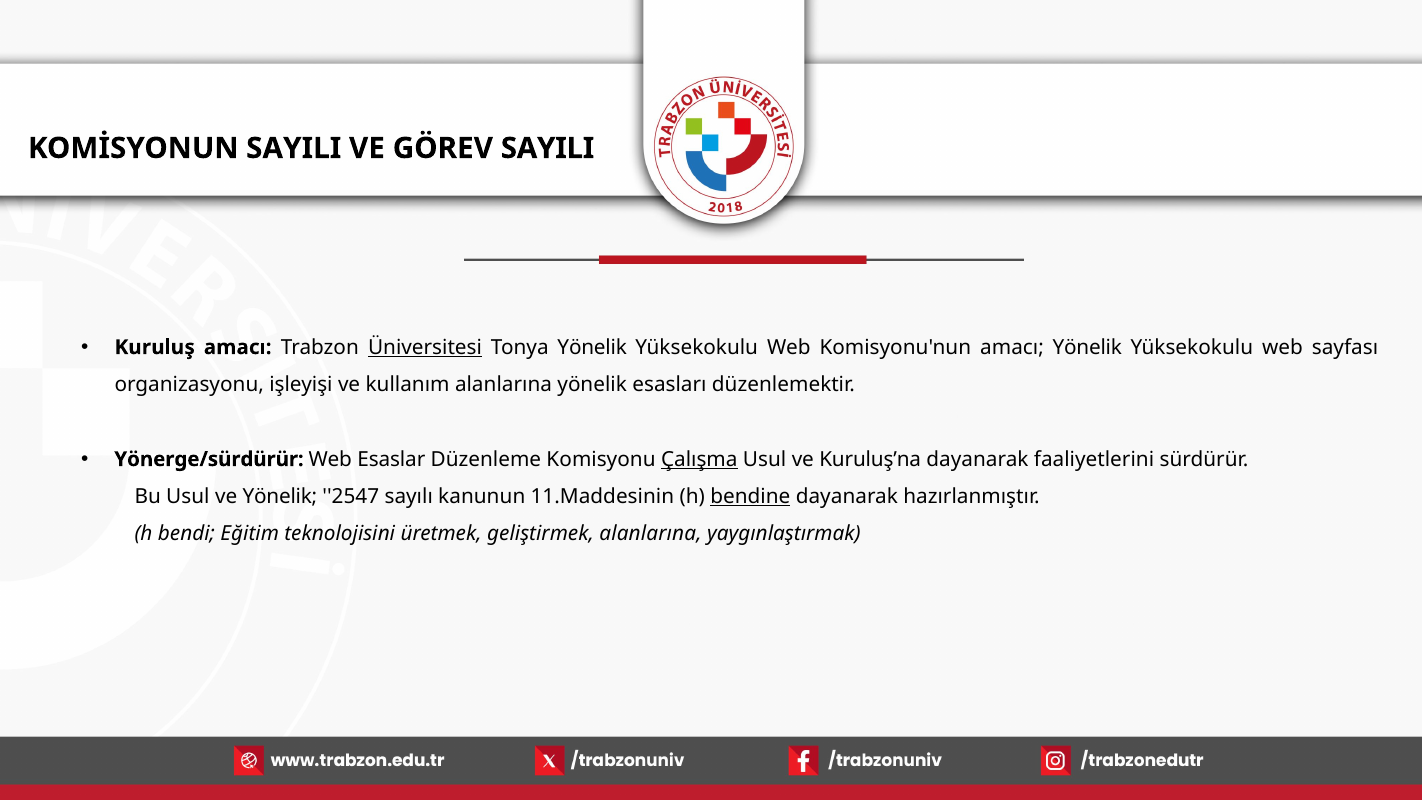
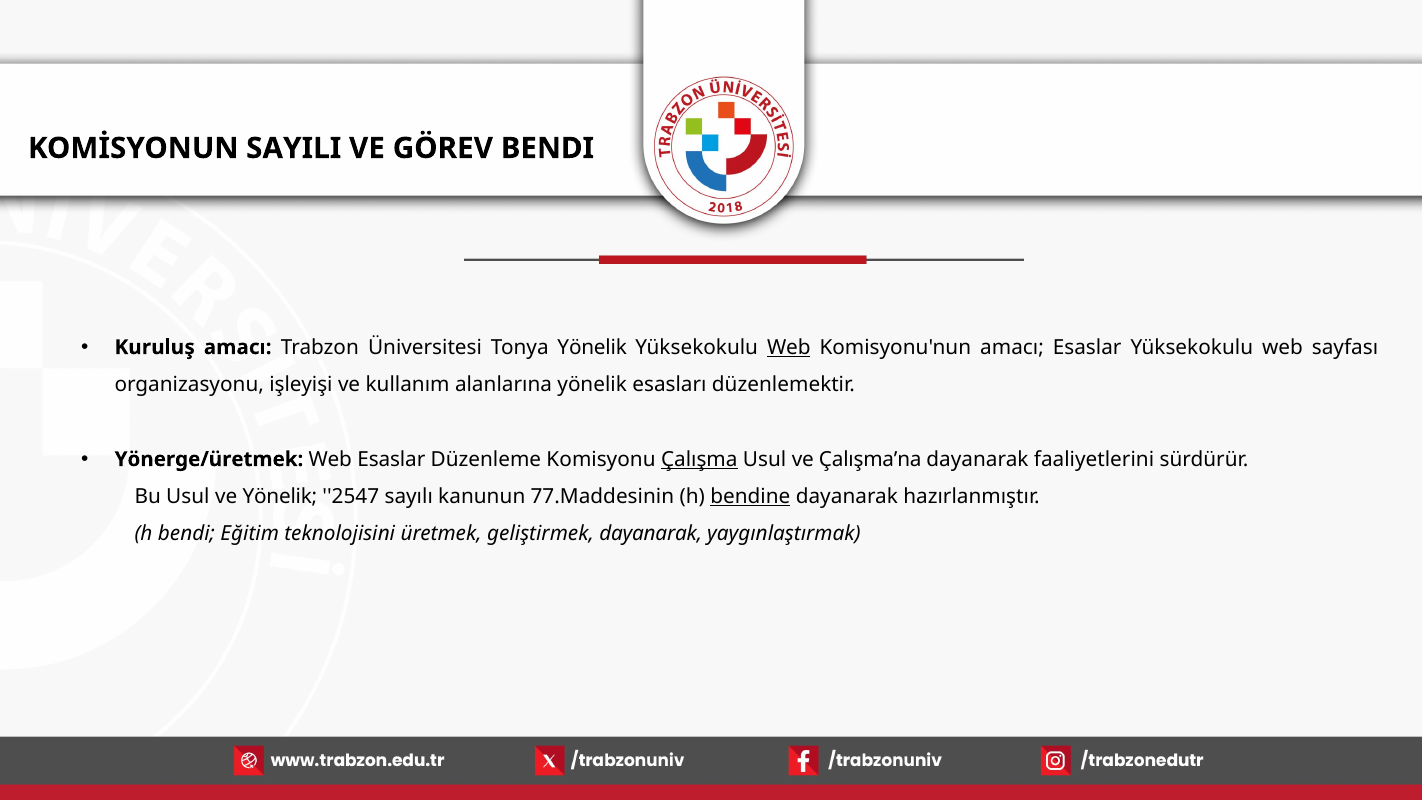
GÖREV SAYILI: SAYILI -> BENDI (547, 148)
Üniversitesi underline: present -> none (425, 347)
Web underline: none -> present (789, 347)
amacı Yönelik: Yönelik -> Esaslar (1087, 347)
Yönerge/sürdürür: Yönerge/sürdürür -> Yönerge/üretmek (209, 459)
Kuruluş’na: Kuruluş’na -> Çalışma’na (870, 459)
11.Maddesinin: 11.Maddesinin -> 77.Maddesinin (602, 497)
geliştirmek alanlarına: alanlarına -> dayanarak (651, 534)
